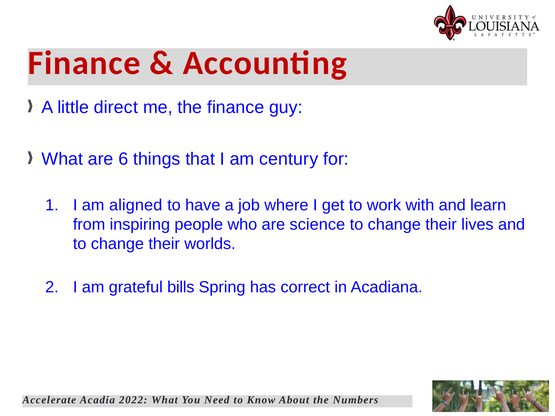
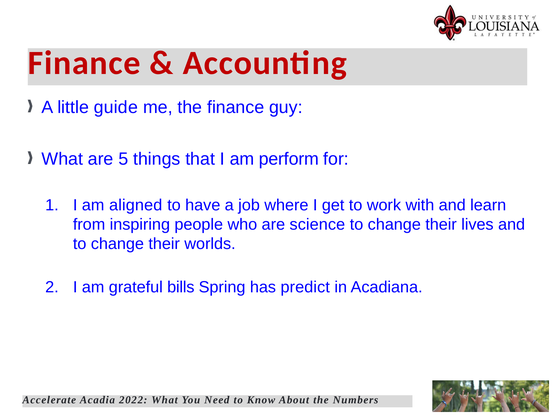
direct: direct -> guide (116, 107)
6: 6 -> 5 (123, 159)
century: century -> perform (289, 159)
correct: correct -> predict (305, 287)
